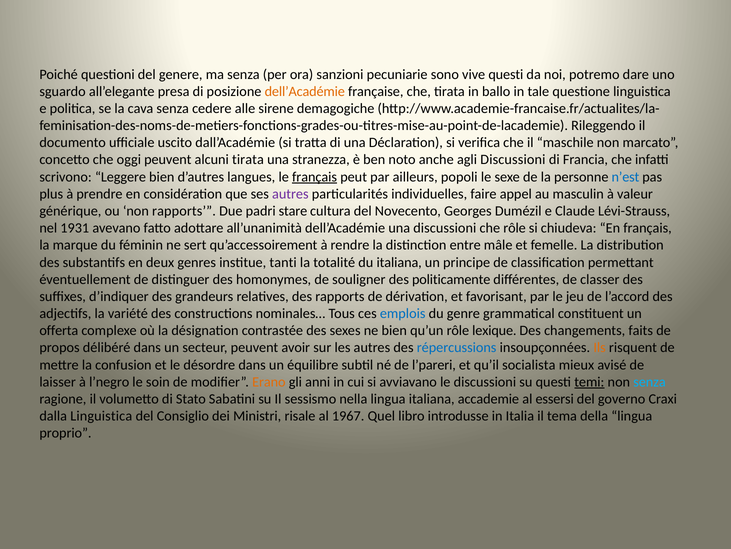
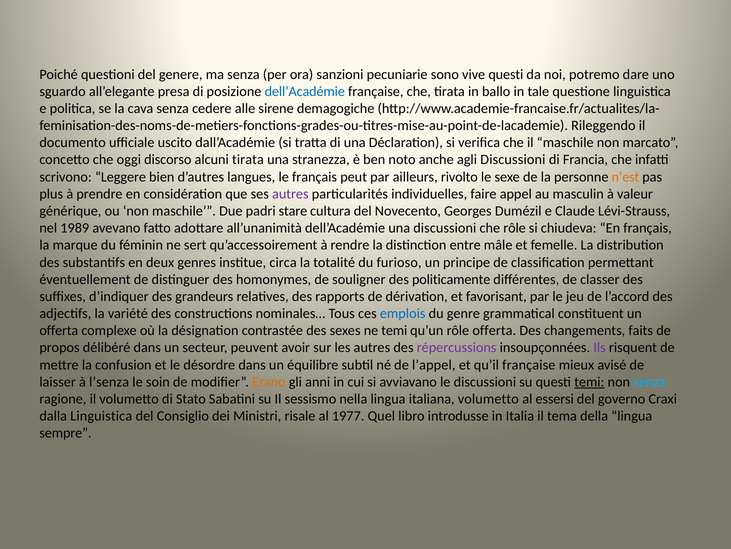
dell’Académie colour: orange -> blue (305, 91)
oggi peuvent: peuvent -> discorso (168, 160)
français underline: present -> none (315, 177)
popoli: popoli -> rivolto (459, 177)
n’est colour: blue -> orange (625, 177)
non rapports: rapports -> maschile (184, 211)
1931: 1931 -> 1989 (75, 228)
tanti: tanti -> circa (283, 262)
du italiana: italiana -> furioso (399, 262)
ne bien: bien -> temi (394, 330)
rôle lexique: lexique -> offerta (494, 330)
répercussions colour: blue -> purple (457, 347)
Ils colour: orange -> purple (600, 347)
l’pareri: l’pareri -> l’appel (434, 364)
qu’il socialista: socialista -> française (529, 364)
l’negro: l’negro -> l’senza (109, 381)
italiana accademie: accademie -> volumetto (488, 398)
1967: 1967 -> 1977 (348, 416)
proprio: proprio -> sempre (65, 433)
